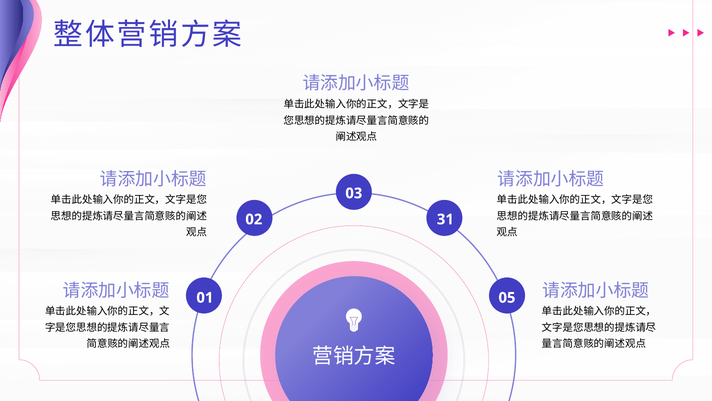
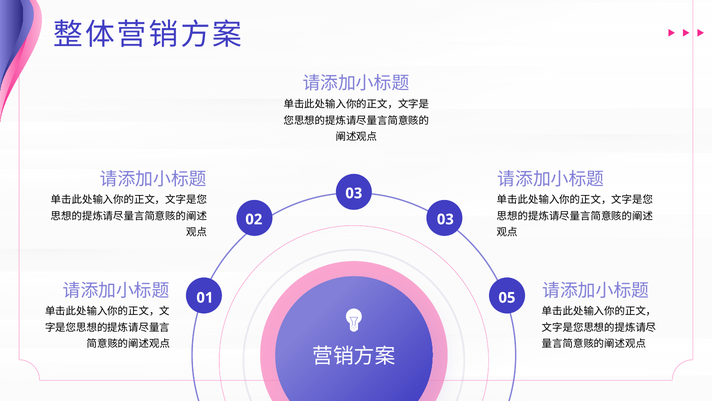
02 31: 31 -> 03 (445, 219)
